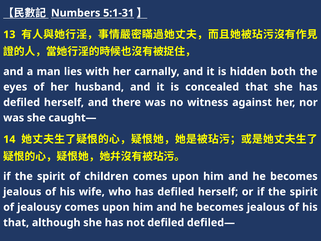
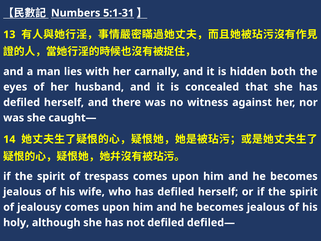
children: children -> trespass (107, 176)
that: that -> holy (16, 222)
